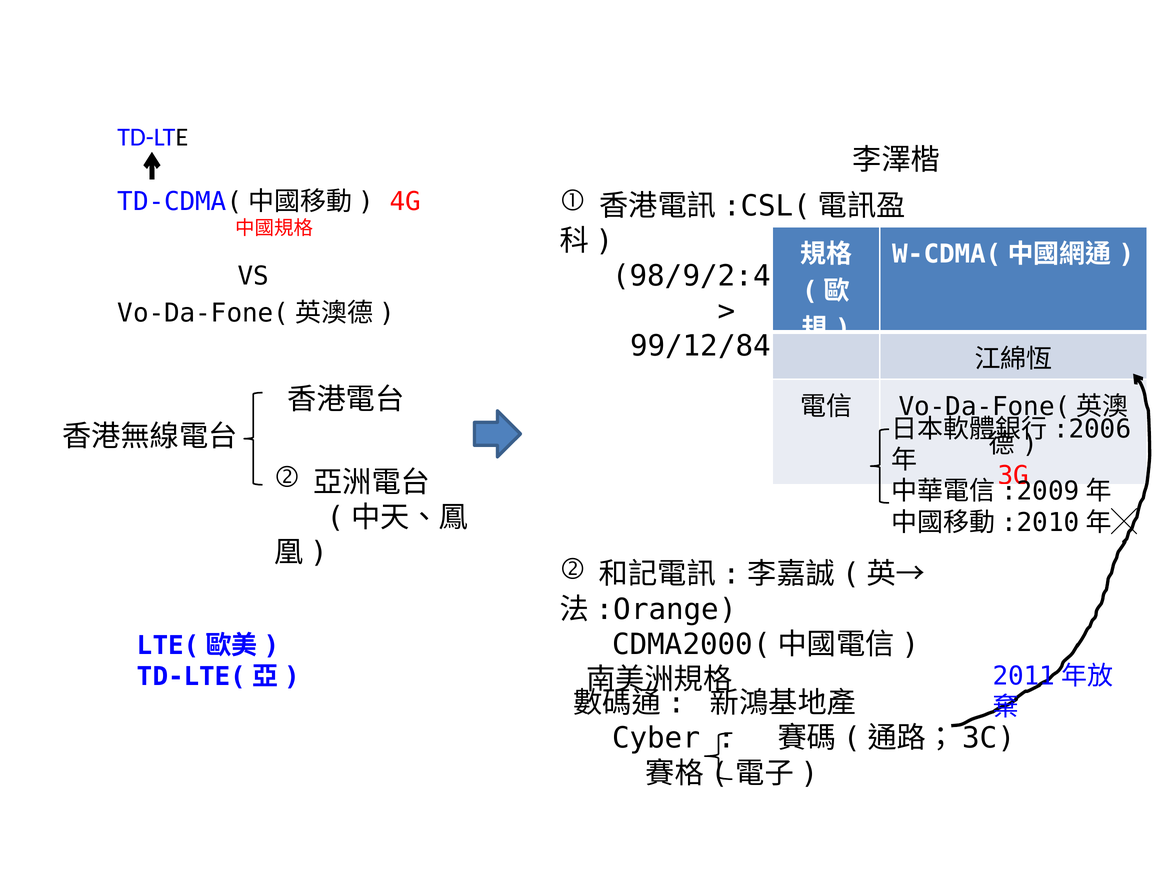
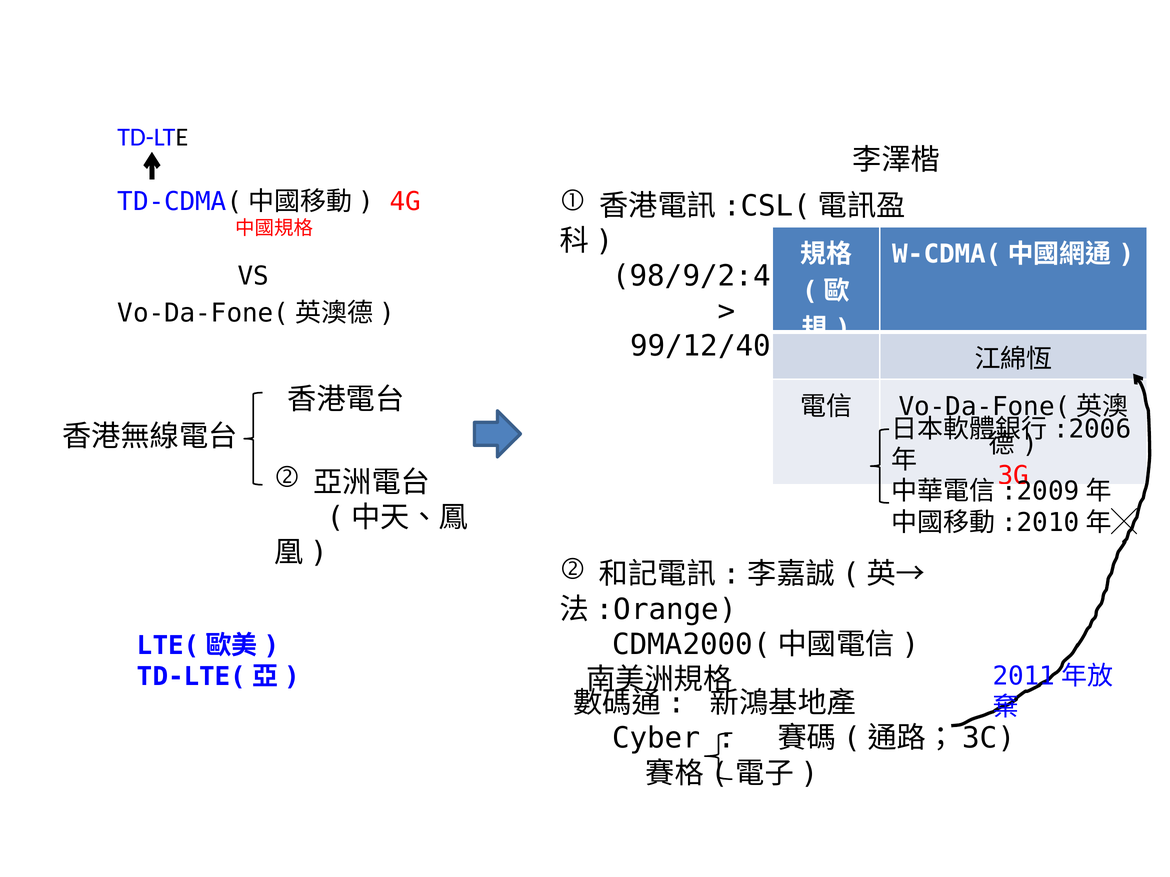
99/12/84: 99/12/84 -> 99/12/40 (700, 346)
